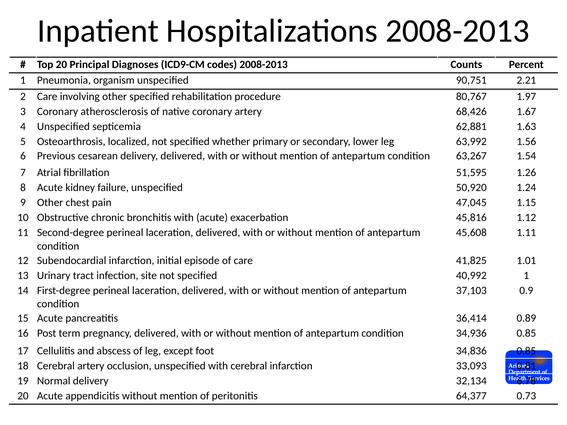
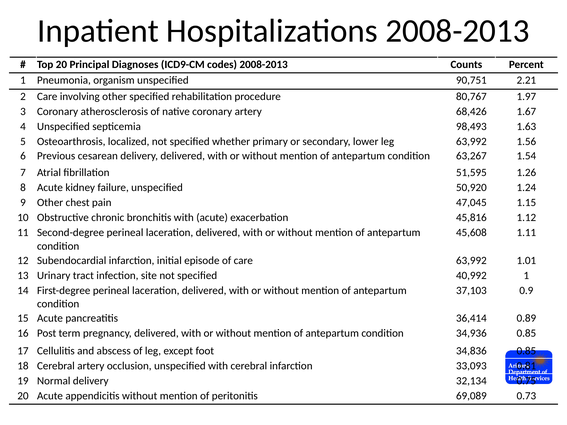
62,881: 62,881 -> 98,493 (471, 127)
care 41,825: 41,825 -> 63,992 (471, 261)
6.78: 6.78 -> 0.75 (526, 381)
64,377: 64,377 -> 69,089 (471, 396)
